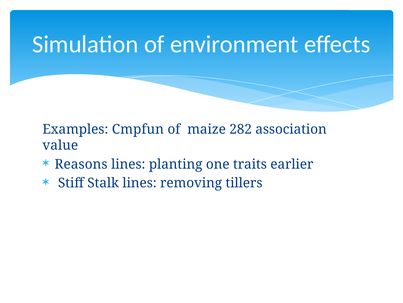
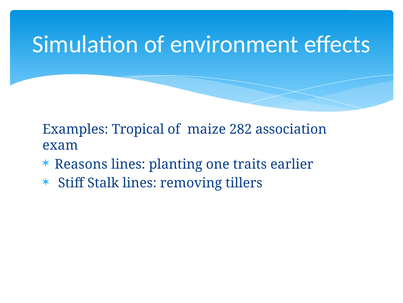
Cmpfun: Cmpfun -> Tropical (138, 129)
value: value -> exam (60, 145)
